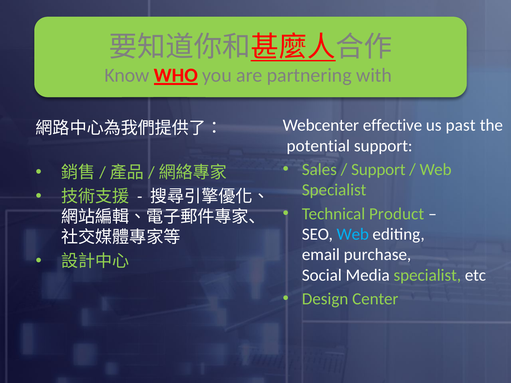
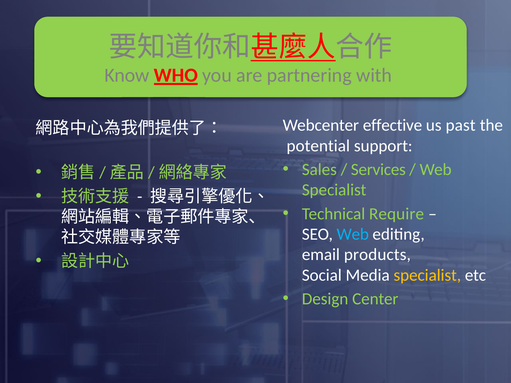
Support: Support -> Services (378, 170)
Product: Product -> Require (397, 214)
purchase: purchase -> products (377, 255)
specialist colour: light green -> yellow (427, 275)
